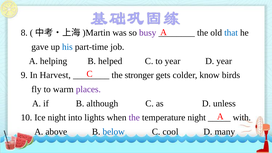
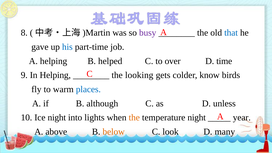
to year: year -> over (173, 61)
D year: year -> time (224, 61)
In Harvest: Harvest -> Helping (55, 75)
stronger: stronger -> looking (139, 75)
places colour: purple -> blue (88, 89)
the colour: purple -> orange (134, 118)
with: with -> year (242, 118)
below colour: blue -> orange (114, 132)
cool: cool -> look (171, 132)
